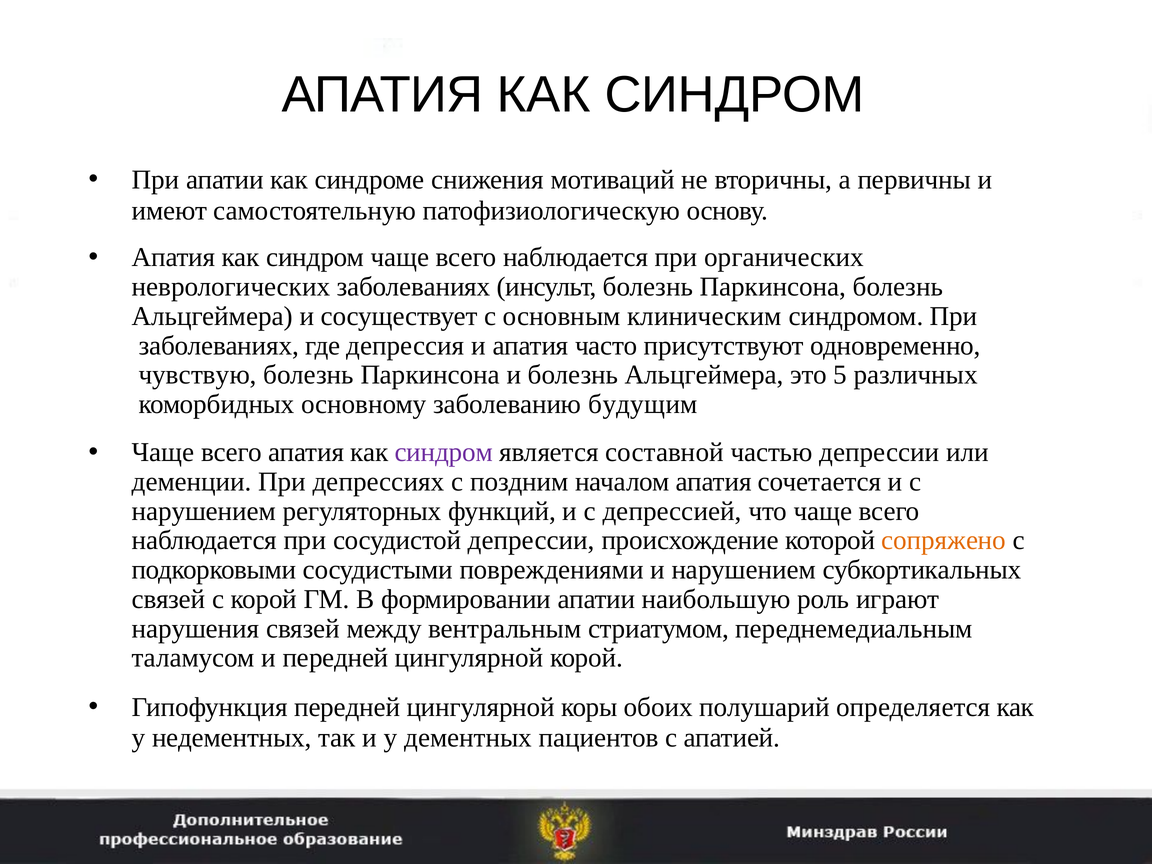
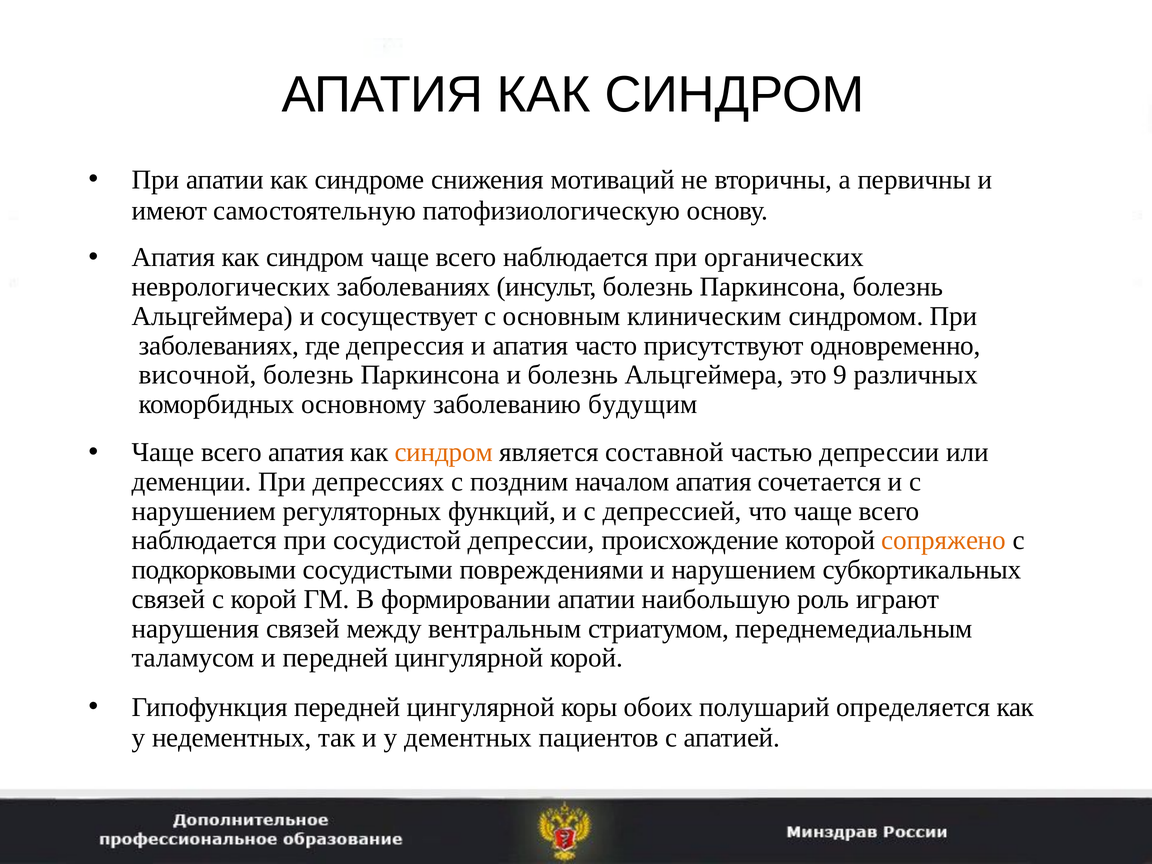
чувствую: чувствую -> височной (198, 375)
5: 5 -> 9 (840, 375)
синдром colour: purple -> orange (444, 452)
